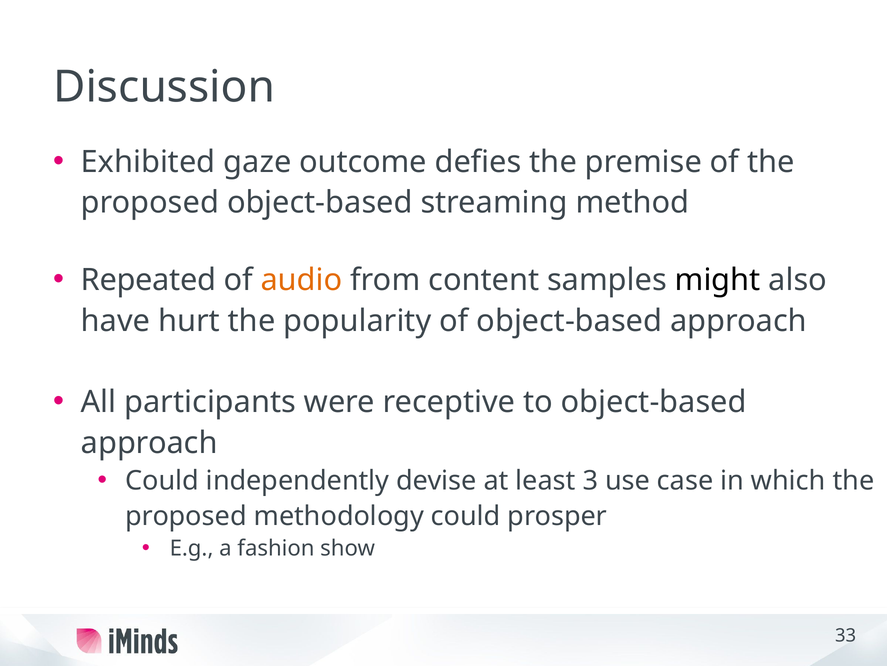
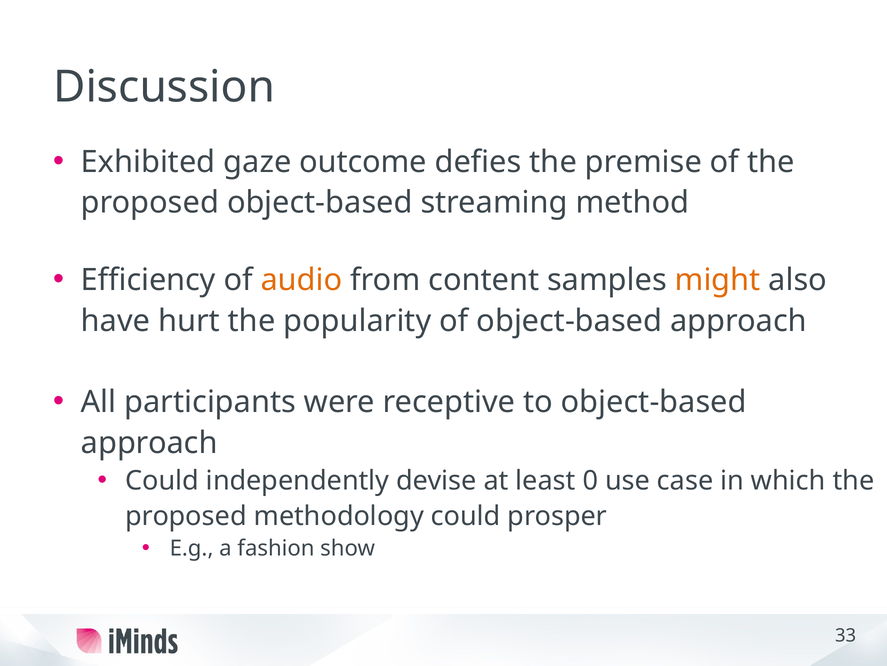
Repeated: Repeated -> Efficiency (148, 280)
might colour: black -> orange (718, 280)
3: 3 -> 0 (590, 480)
